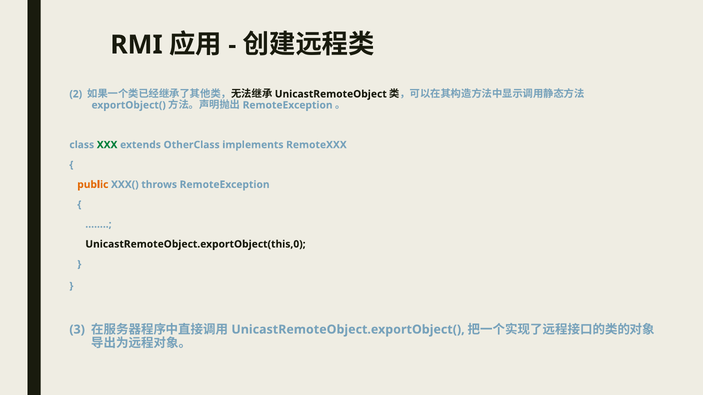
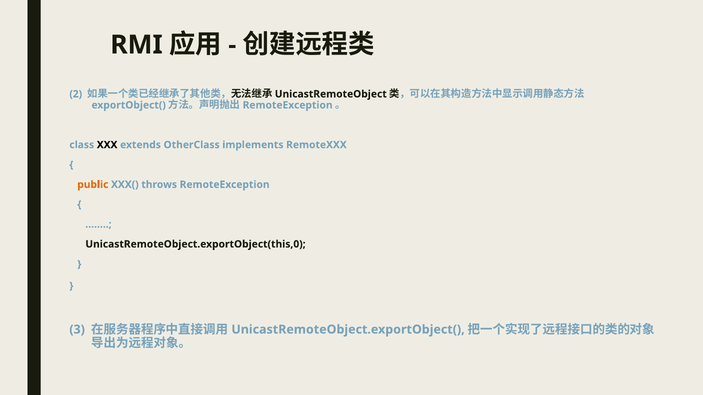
XXX colour: green -> black (107, 145)
